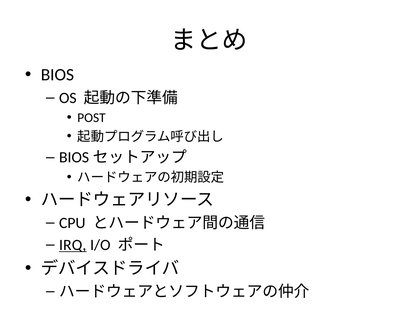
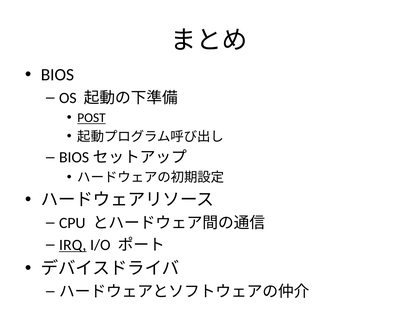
POST underline: none -> present (91, 118)
